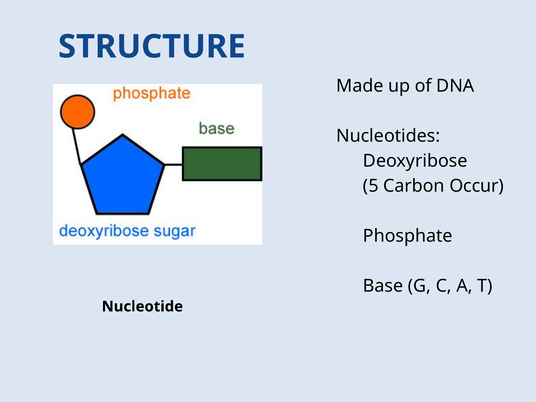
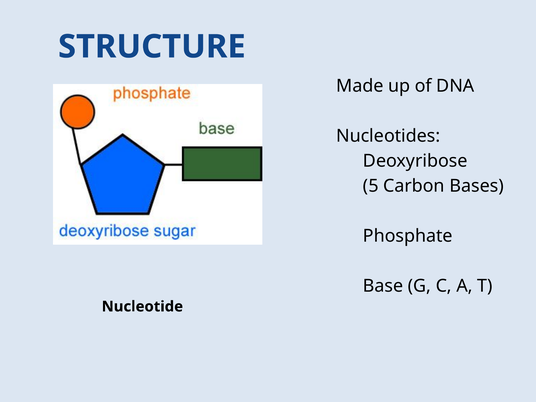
Occur: Occur -> Bases (477, 186)
